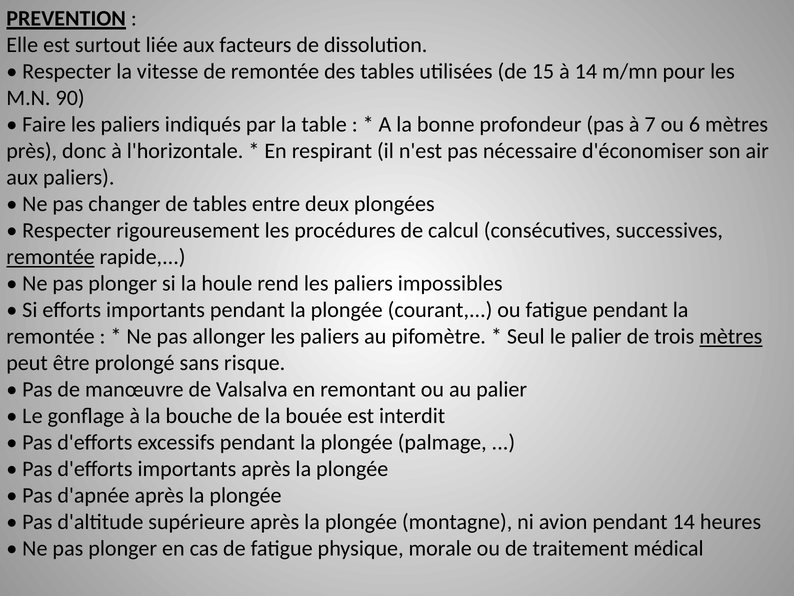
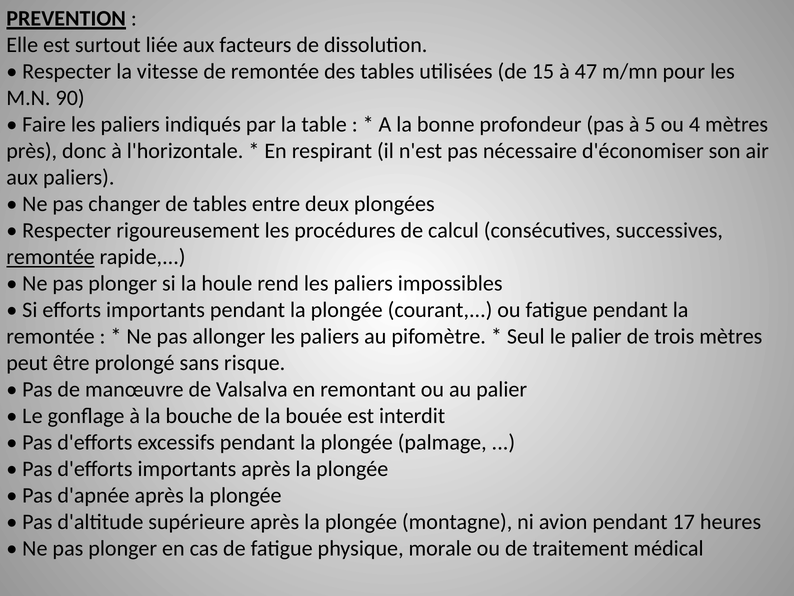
à 14: 14 -> 47 (586, 72)
7: 7 -> 5 (650, 125)
6: 6 -> 4 (695, 125)
mètres underline: present -> none (731, 336)
pendant 14: 14 -> 17 (684, 522)
